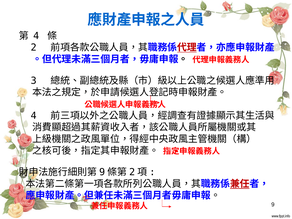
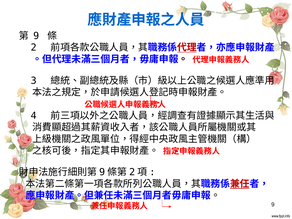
4: 4 -> 9 (36, 36)
